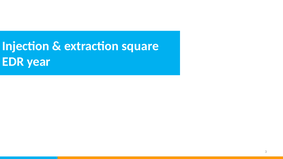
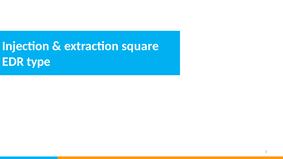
year: year -> type (39, 62)
